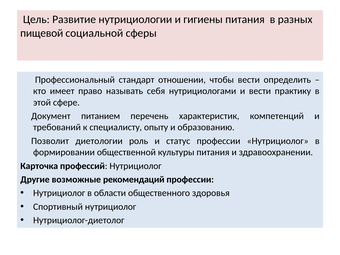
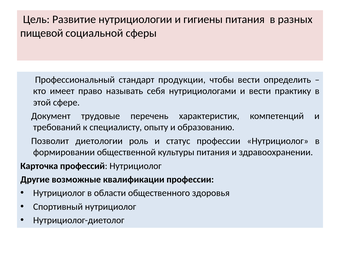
отношении: отношении -> продукции (182, 80)
питанием: питанием -> трудовые (101, 116)
рекомендаций: рекомендаций -> квалификации (134, 180)
